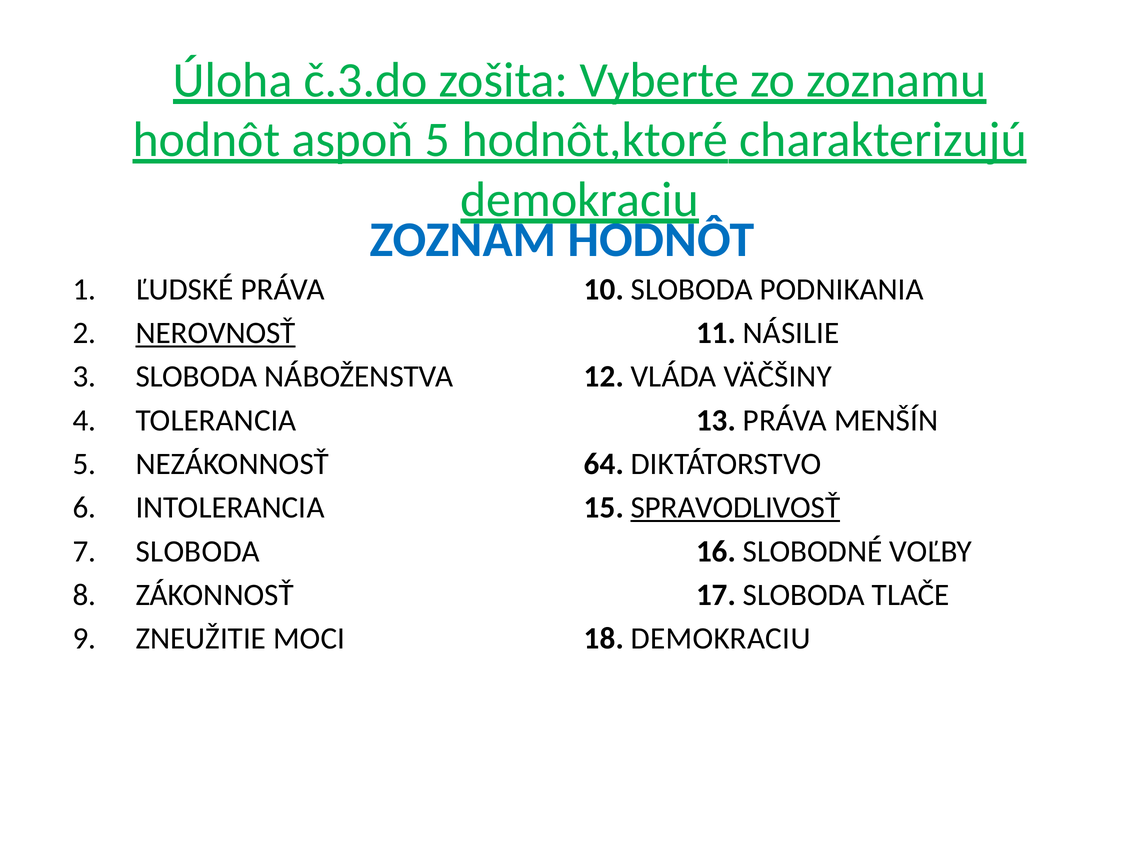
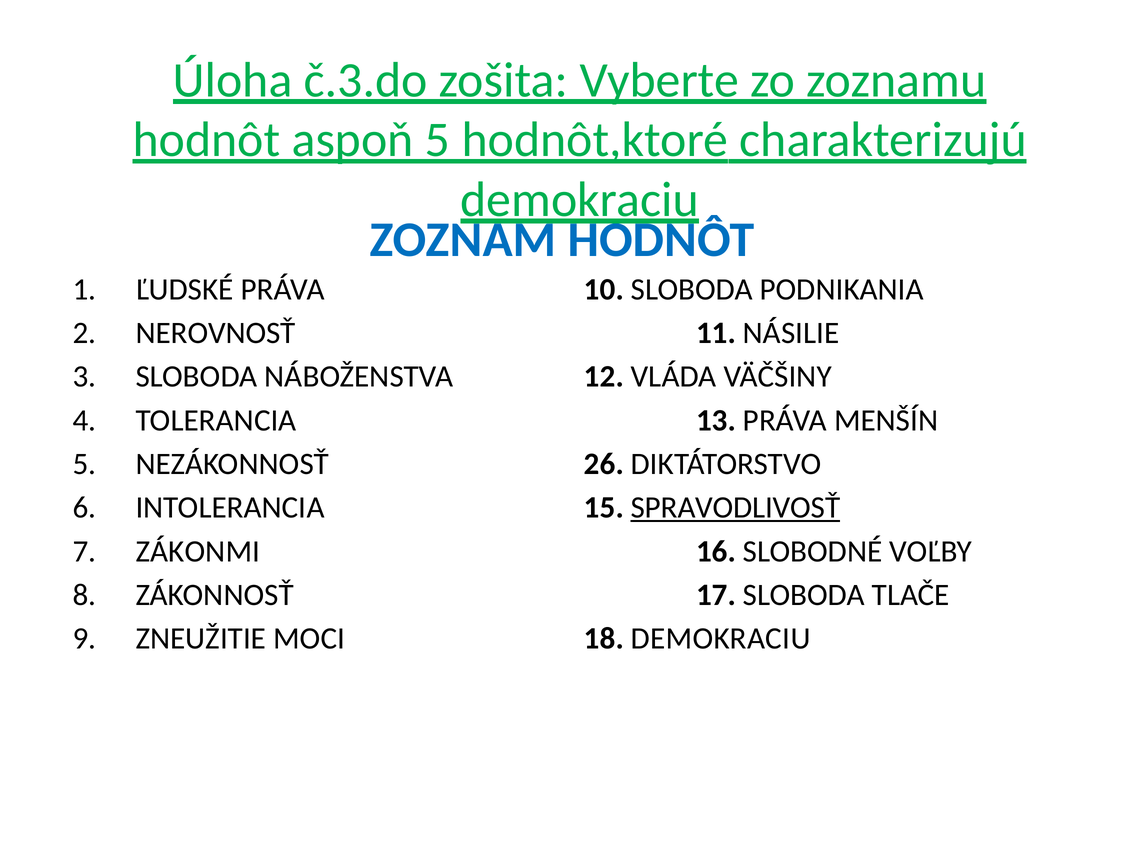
NEROVNOSŤ underline: present -> none (216, 333)
64: 64 -> 26 (604, 464)
SLOBODA: SLOBODA -> ZÁKONMI (198, 551)
